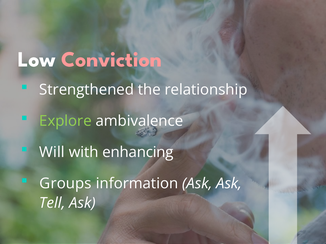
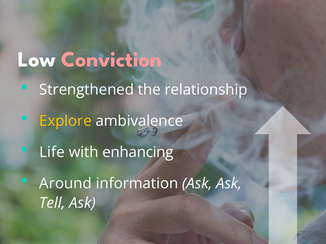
Explore colour: light green -> yellow (65, 121)
Will: Will -> Life (52, 153)
Groups: Groups -> Around (66, 184)
